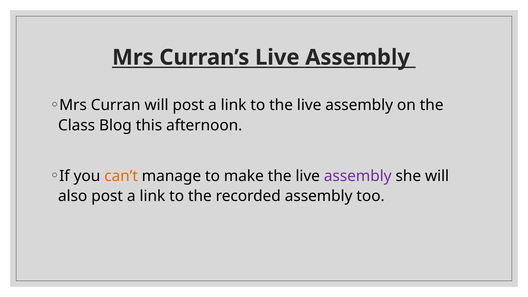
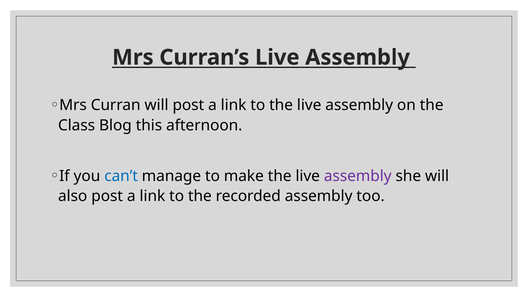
can’t colour: orange -> blue (121, 176)
